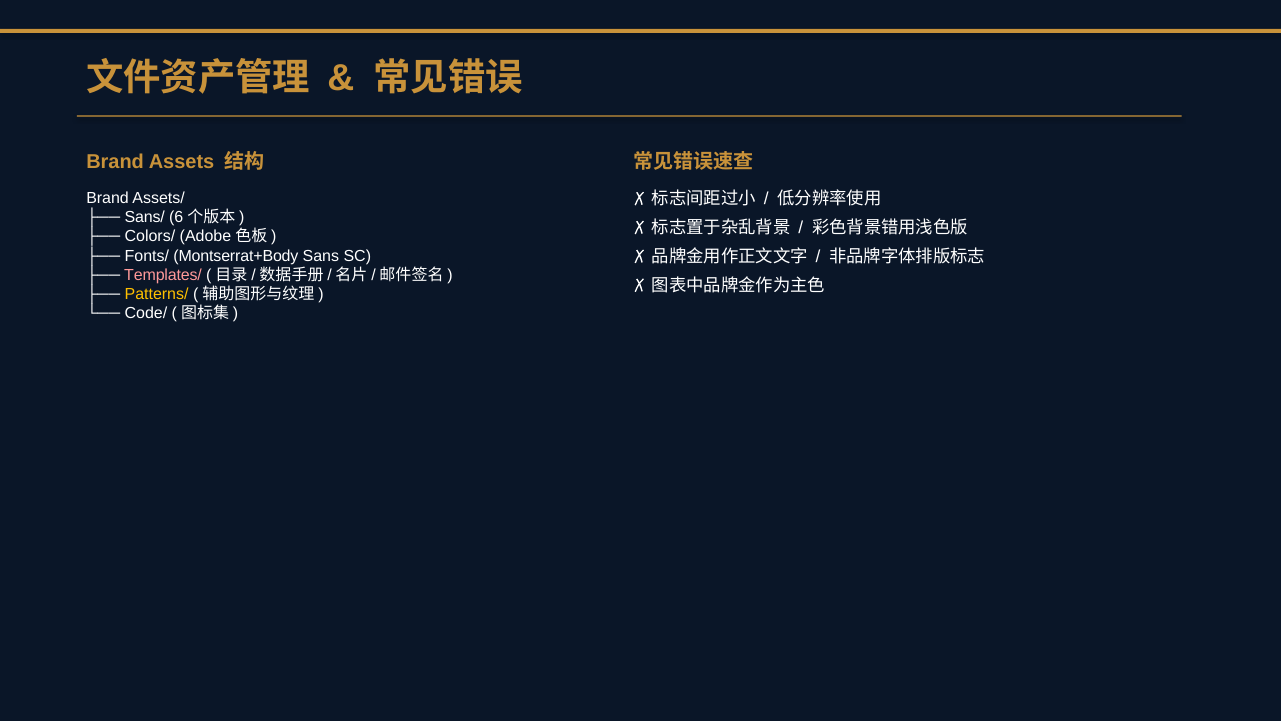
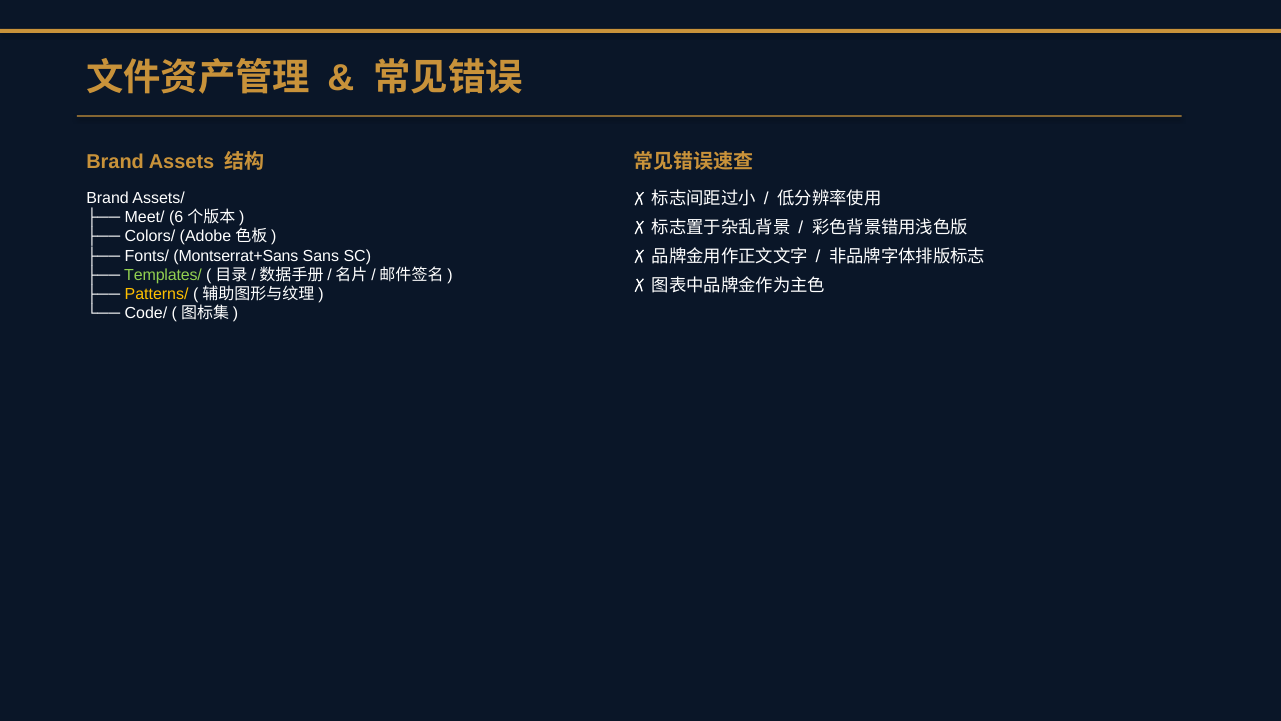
Sans/: Sans/ -> Meet/ (145, 217)
Montserrat+Body: Montserrat+Body -> Montserrat+Sans (236, 256)
Templates/ colour: pink -> light green (163, 275)
